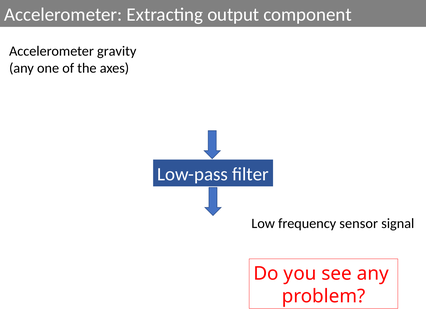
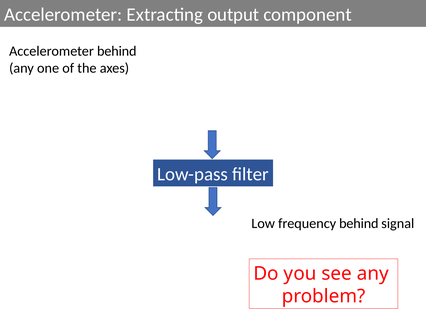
Accelerometer gravity: gravity -> behind (117, 51)
frequency sensor: sensor -> behind (359, 224)
